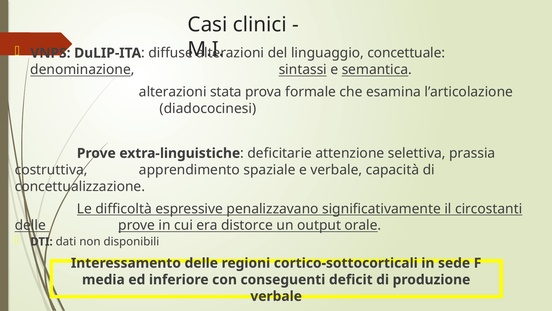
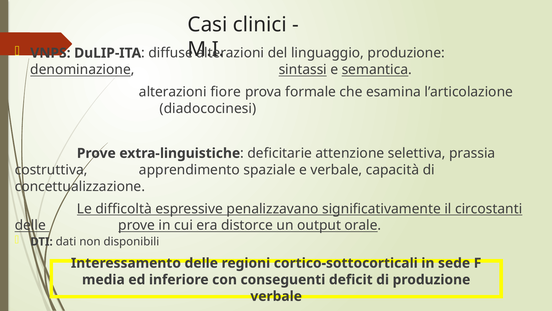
linguaggio concettuale: concettuale -> produzione (406, 53)
stata: stata -> fiore (226, 92)
